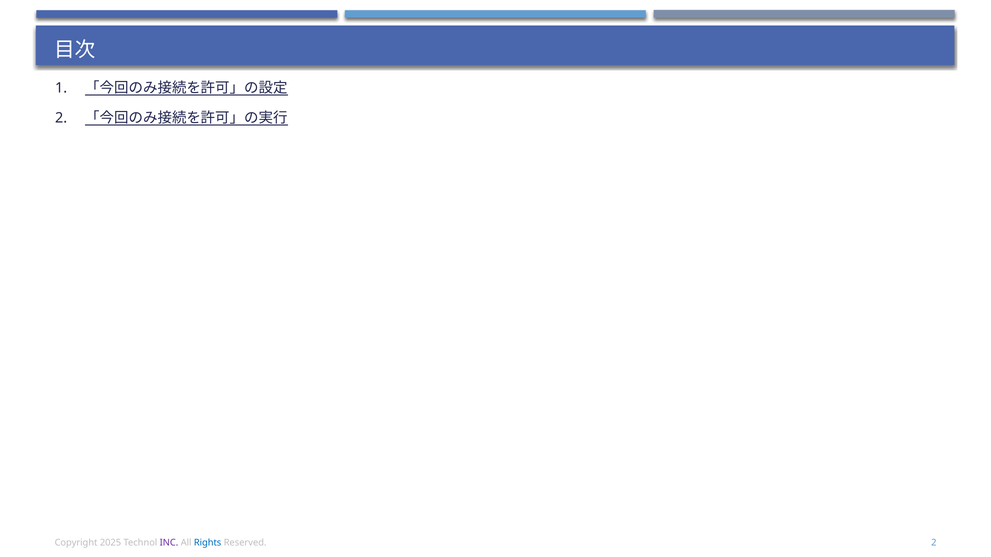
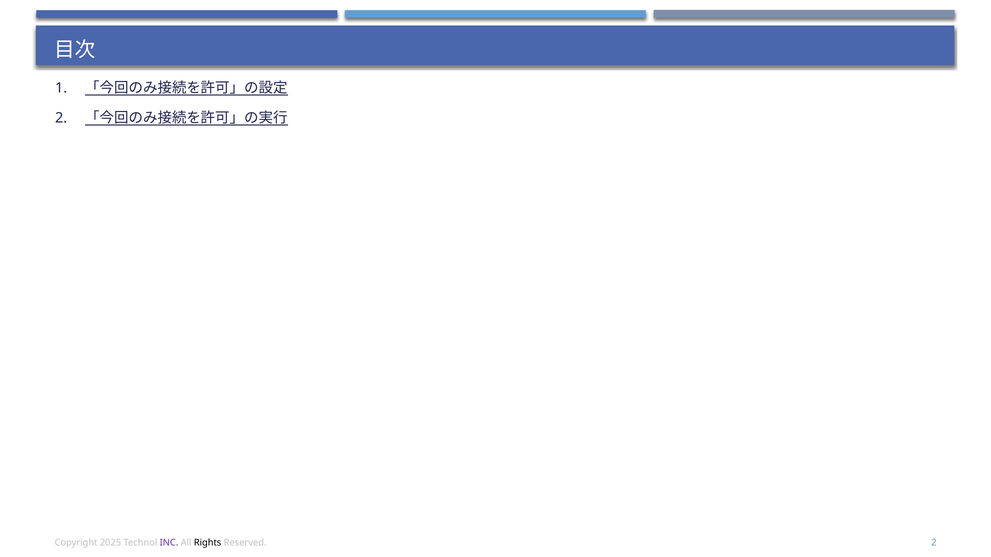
Rights colour: blue -> black (208, 543)
